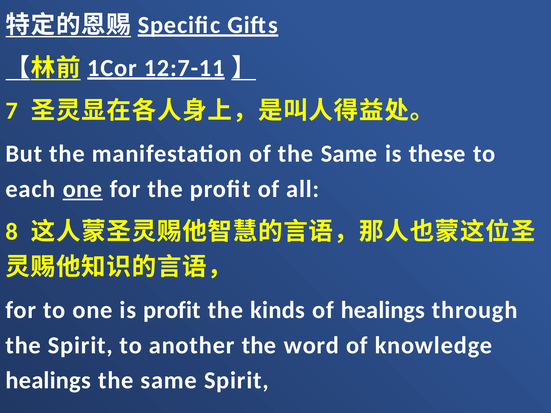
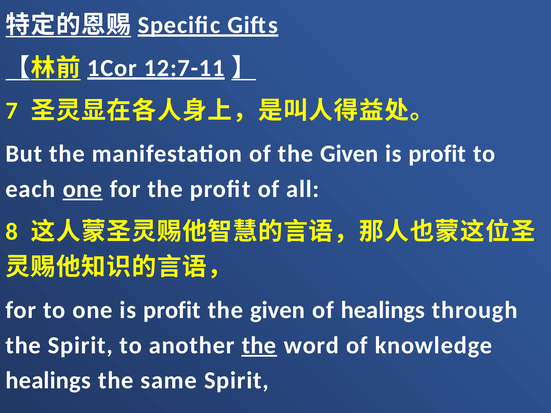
of the Same: Same -> Given (349, 154)
these: these -> profit (437, 154)
kinds: kinds -> given (278, 310)
the underline: none -> present (259, 346)
